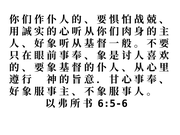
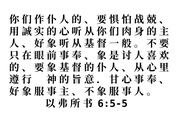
6:5-6: 6:5-6 -> 6:5-5 (113, 104)
